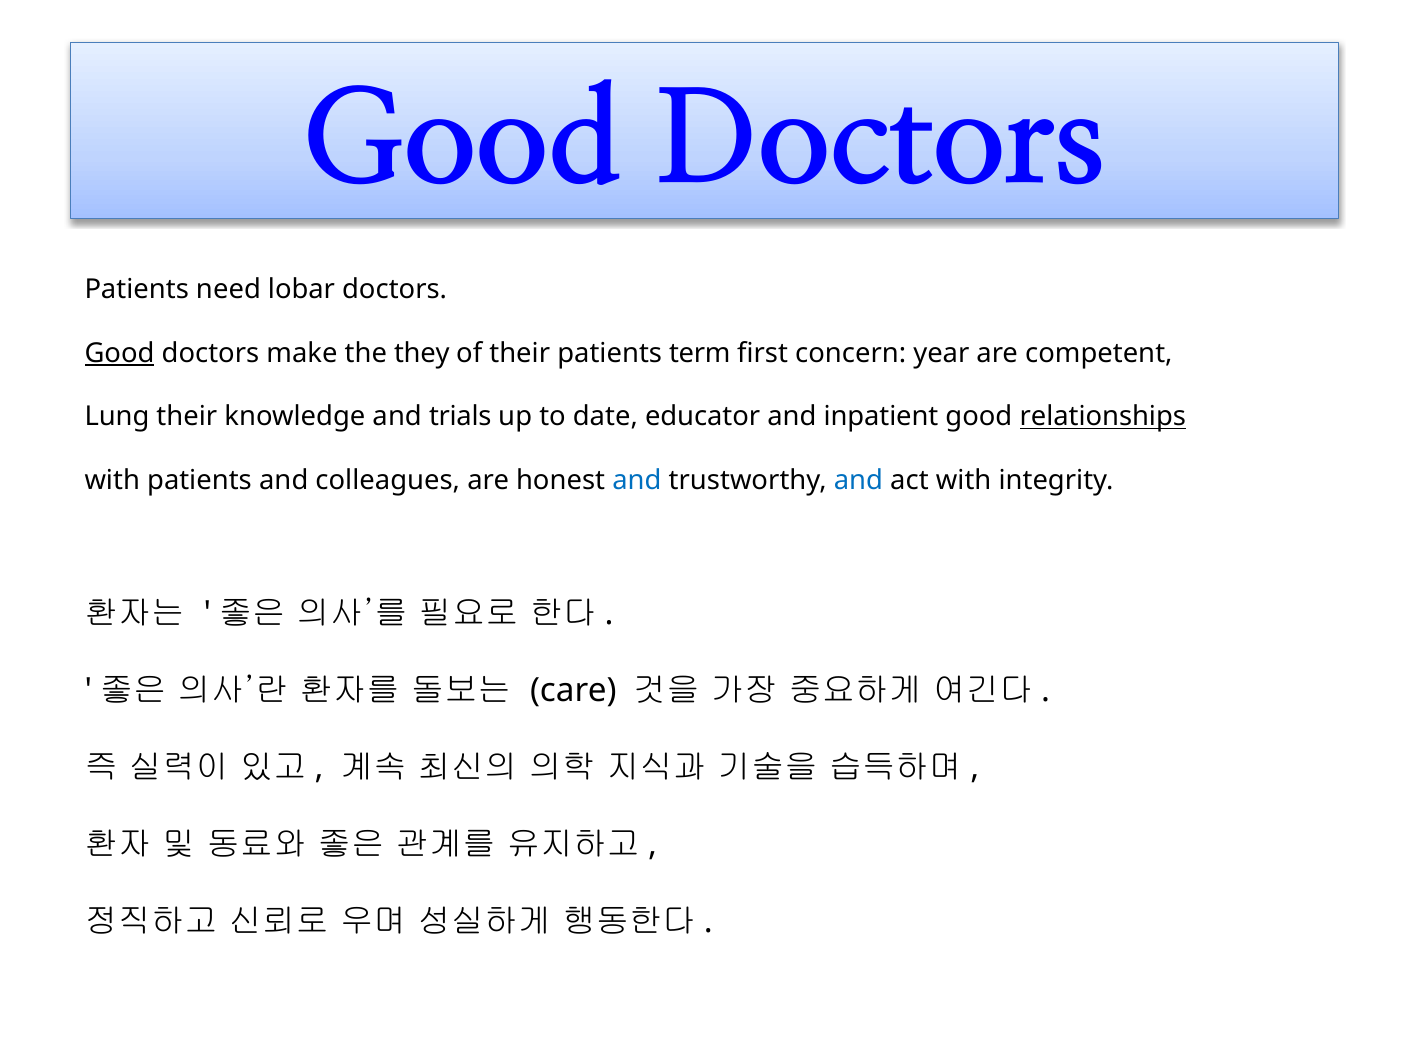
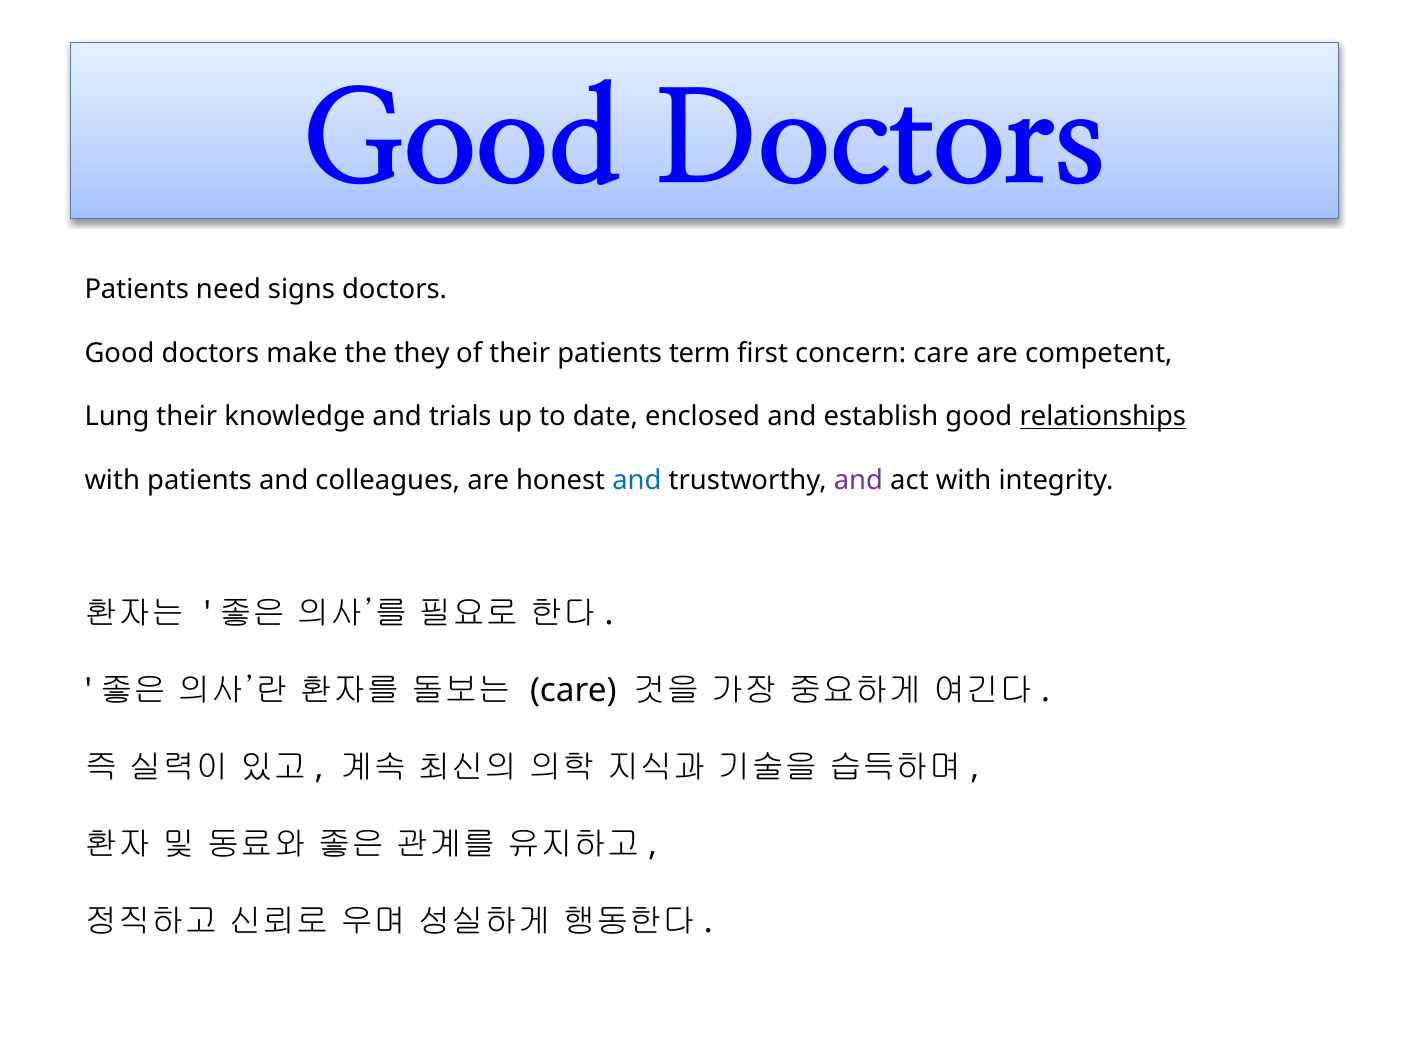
lobar: lobar -> signs (301, 289)
Good underline: present -> none (119, 353)
concern year: year -> care (941, 353)
educator: educator -> enclosed (703, 417)
inpatient: inpatient -> establish (881, 417)
and colour: blue -> purple (858, 480)
